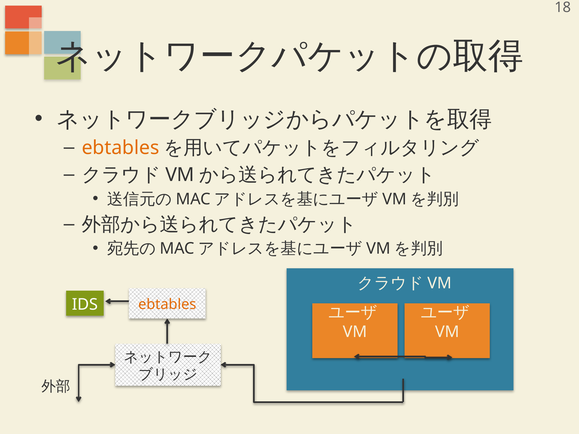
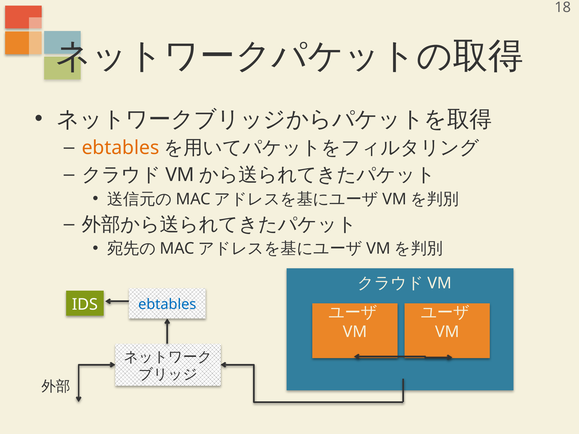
ebtables colour: orange -> blue (167, 305)
